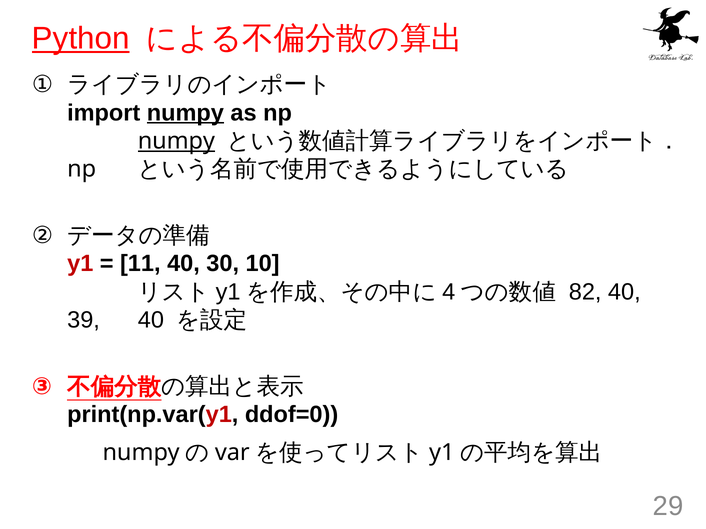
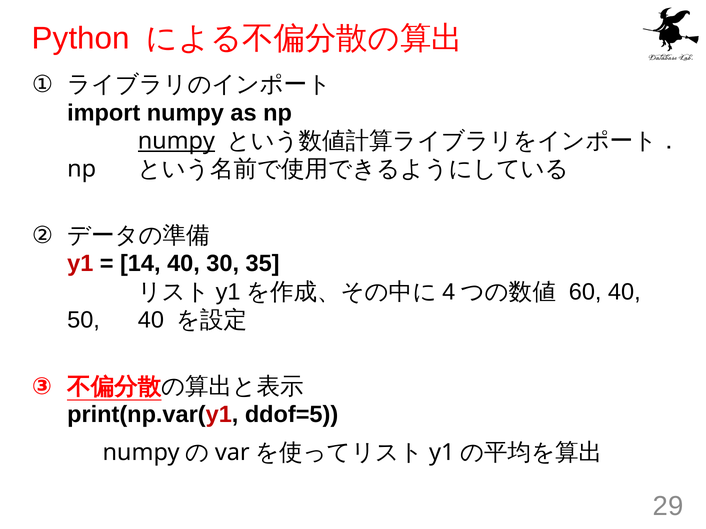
Python underline: present -> none (81, 38)
numpy underline: present -> none (185, 113)
11: 11 -> 14 (140, 264)
10: 10 -> 35 (263, 264)
82: 82 -> 60 (585, 292)
39: 39 -> 50 (84, 320)
ddof=0: ddof=0 -> ddof=5 (292, 415)
